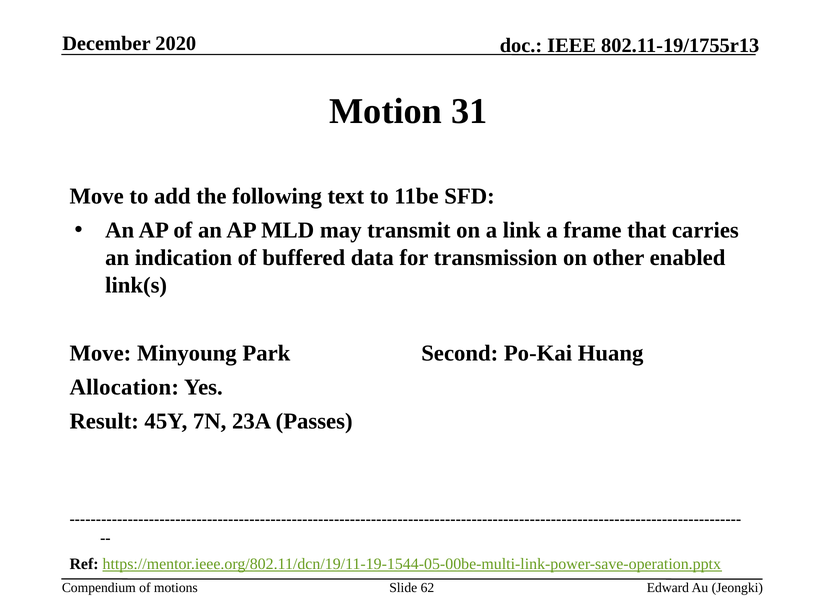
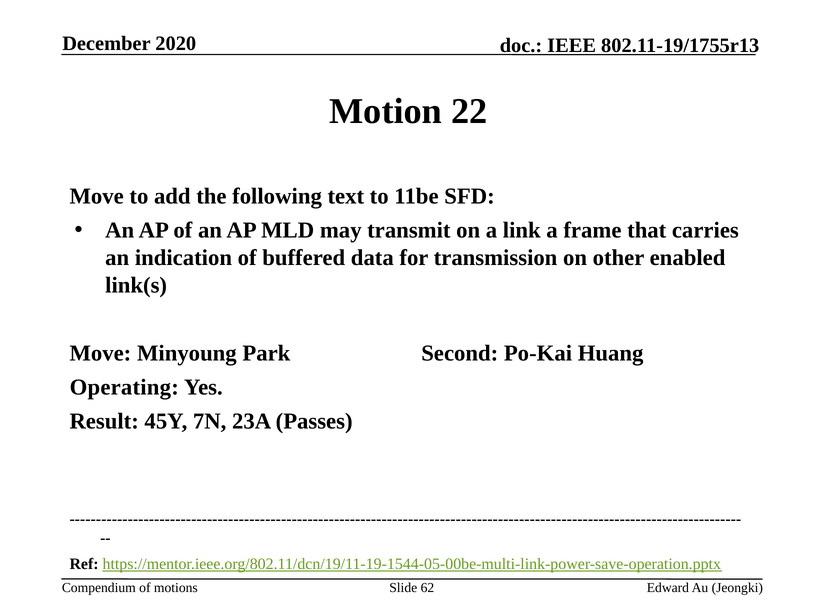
31: 31 -> 22 (469, 111)
Allocation: Allocation -> Operating (124, 387)
